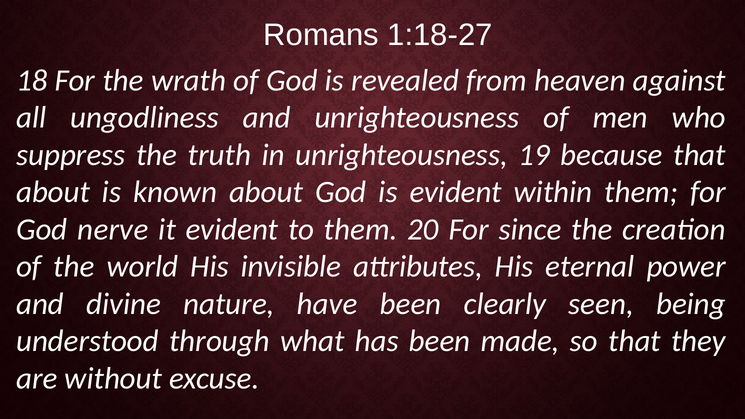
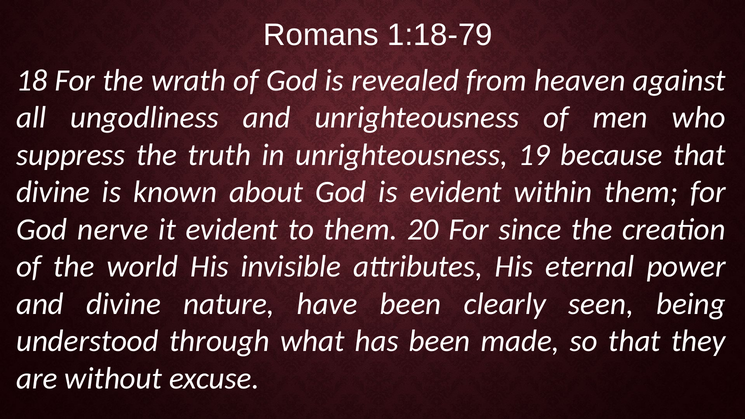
1:18-27: 1:18-27 -> 1:18-79 (440, 35)
about: about -> divine (53, 192)
